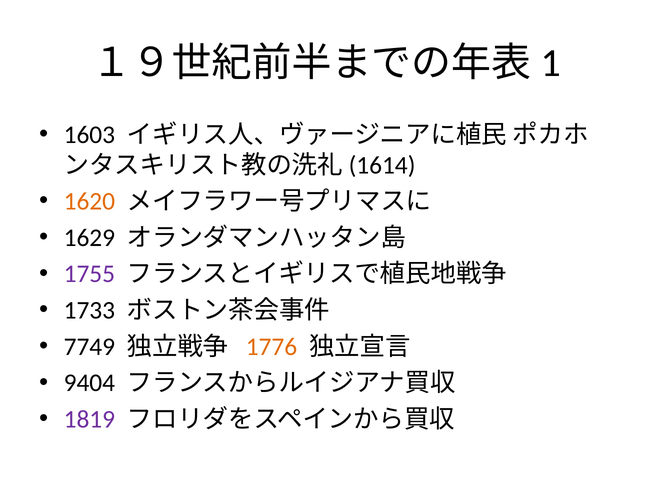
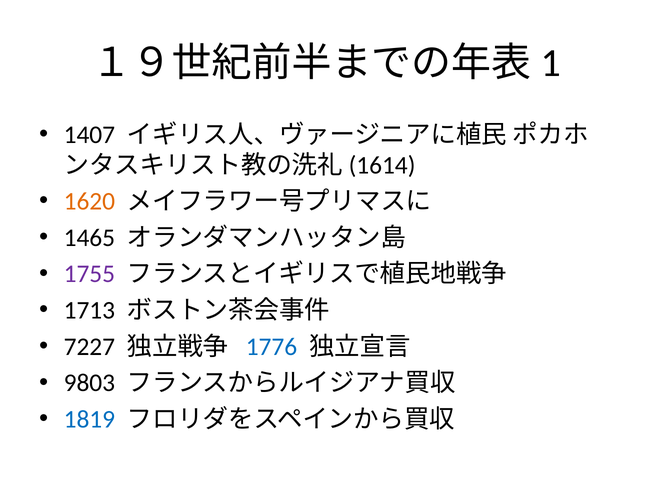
1603: 1603 -> 1407 (89, 135)
1629: 1629 -> 1465 (89, 238)
1733: 1733 -> 1713 (89, 310)
7749: 7749 -> 7227 (89, 347)
1776 colour: orange -> blue (271, 347)
9404: 9404 -> 9803 (89, 383)
1819 colour: purple -> blue (89, 419)
